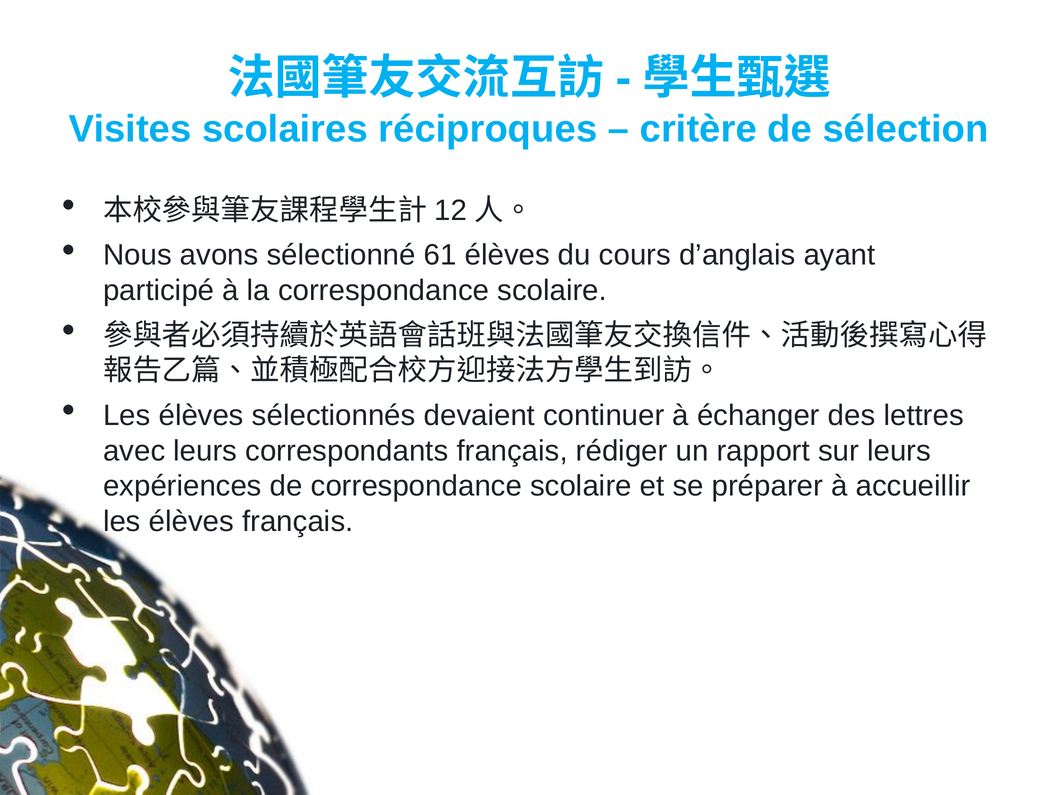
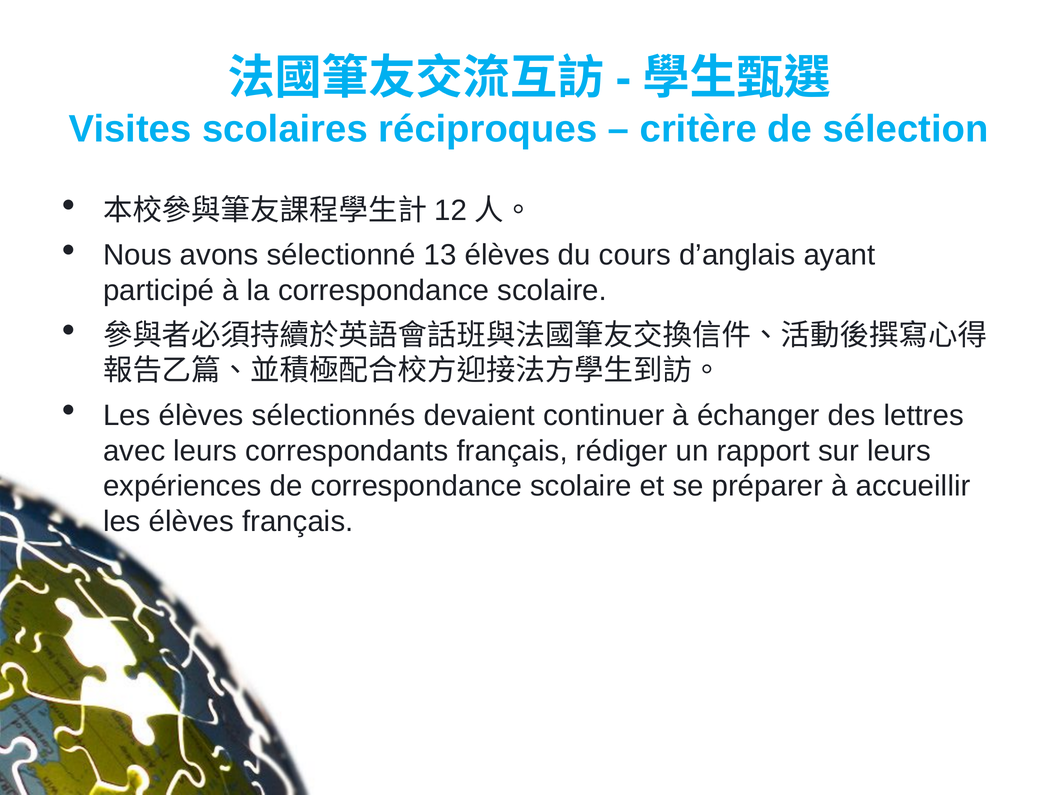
61: 61 -> 13 (440, 255)
